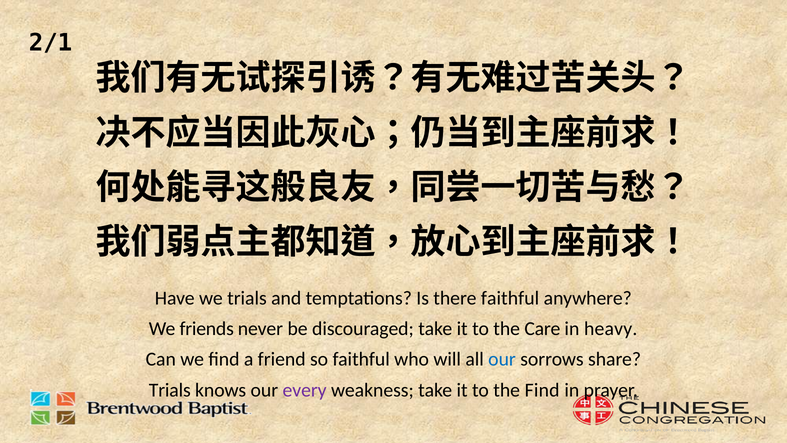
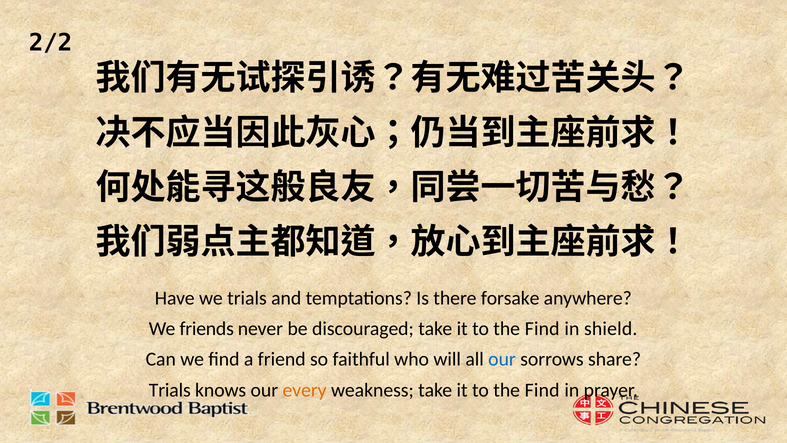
2/1: 2/1 -> 2/2 (51, 43)
there faithful: faithful -> forsake (510, 298)
Care: Care -> Find (542, 329)
heavy: heavy -> shield (611, 329)
every colour: purple -> orange (305, 390)
